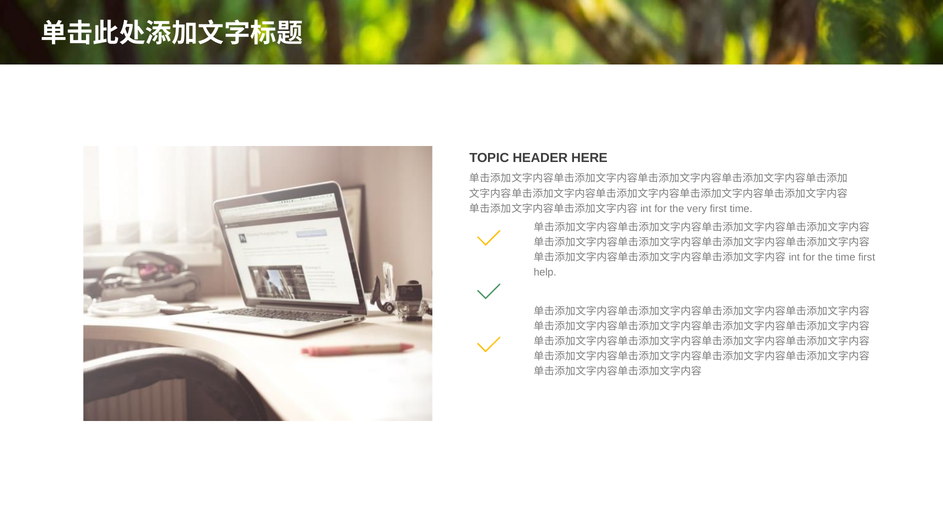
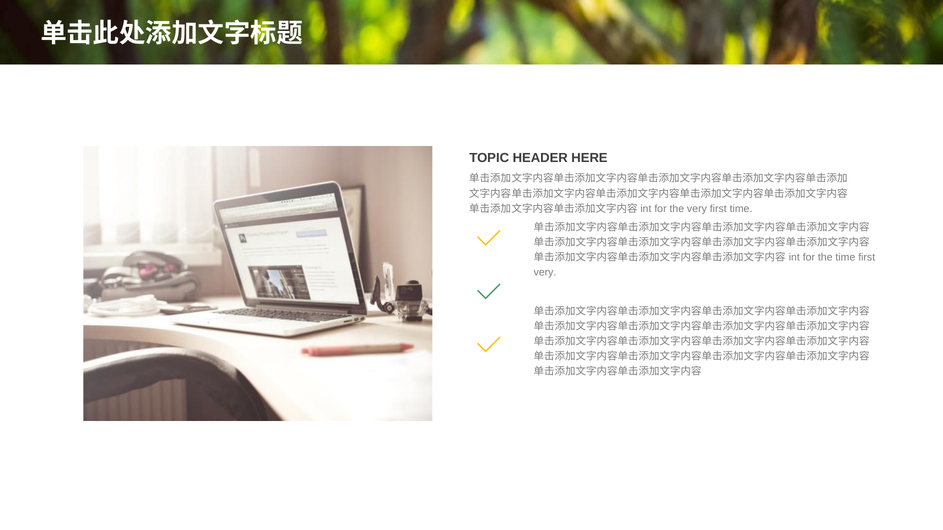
help: help -> very (545, 273)
